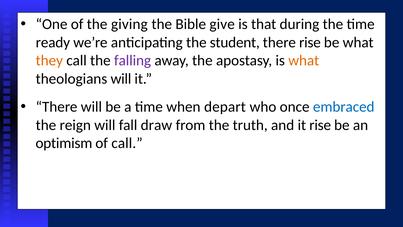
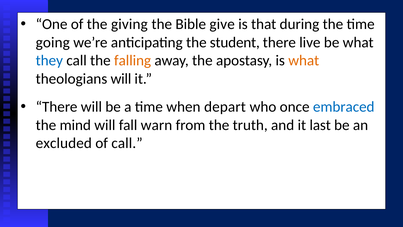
ready: ready -> going (53, 42)
there rise: rise -> live (310, 42)
they colour: orange -> blue (49, 60)
falling colour: purple -> orange (133, 60)
reign: reign -> mind (75, 125)
draw: draw -> warn (156, 125)
it rise: rise -> last (320, 125)
optimism: optimism -> excluded (64, 143)
